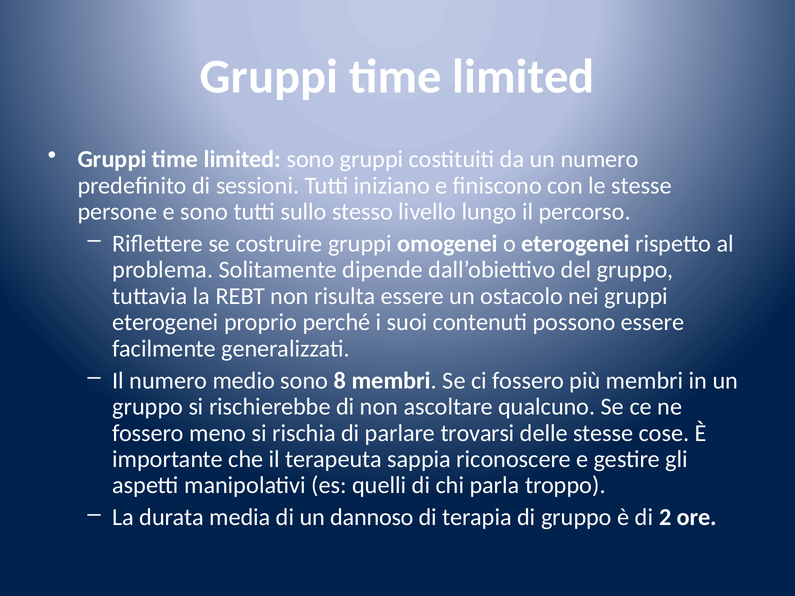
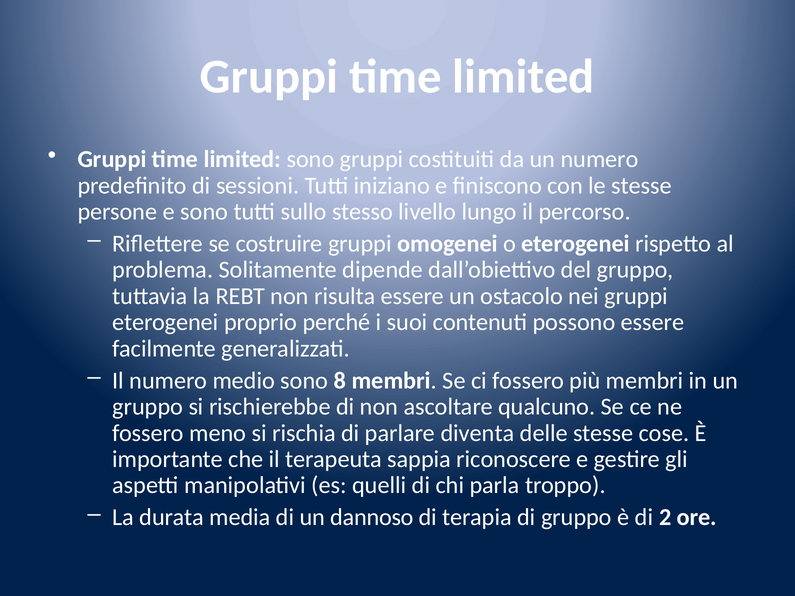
trovarsi: trovarsi -> diventa (477, 433)
